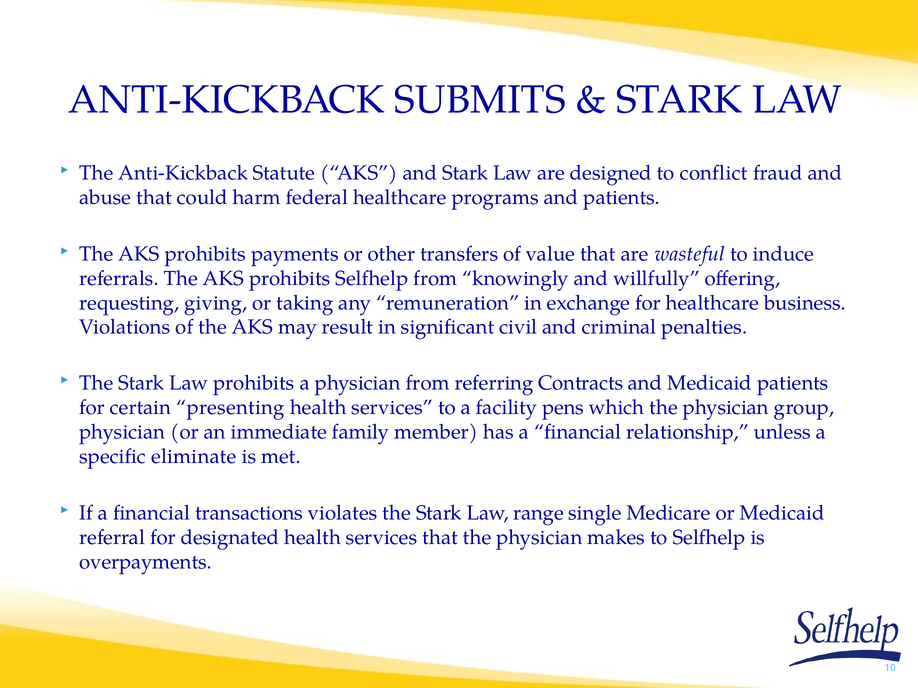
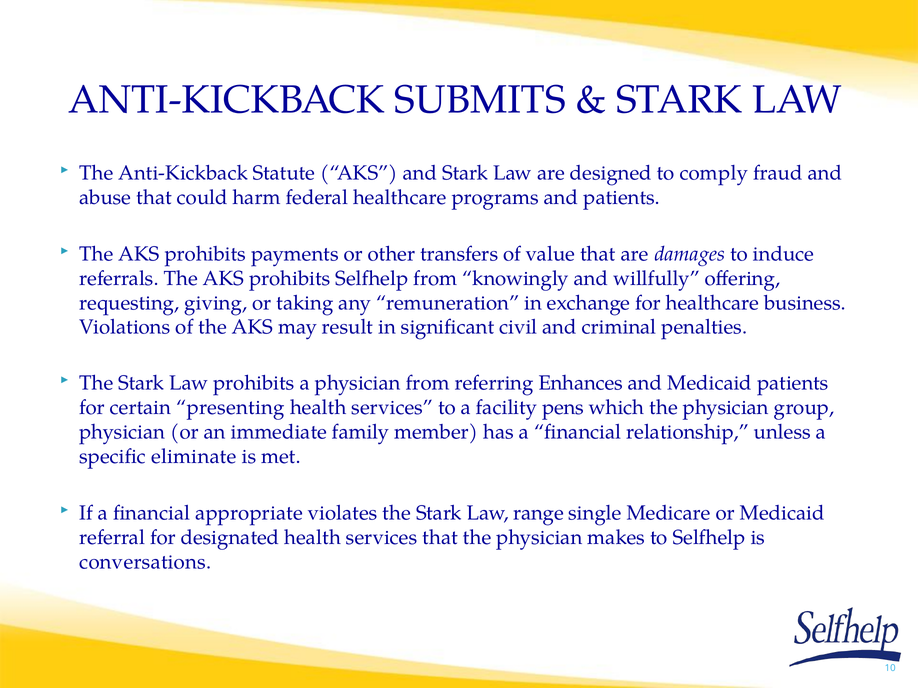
conflict: conflict -> comply (714, 173)
wasteful: wasteful -> damages (690, 254)
Contracts: Contracts -> Enhances (581, 383)
transactions: transactions -> appropriate (249, 513)
overpayments: overpayments -> conversations (145, 562)
